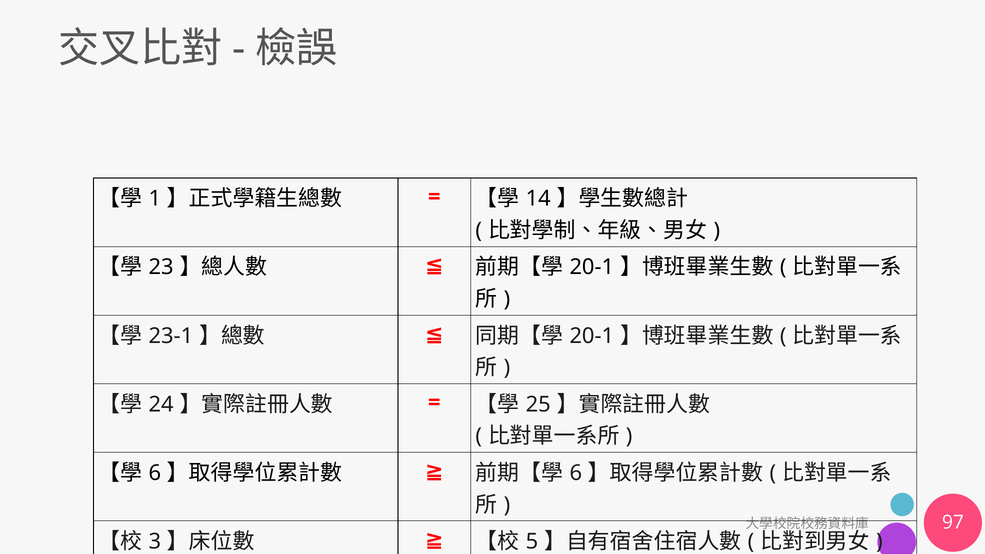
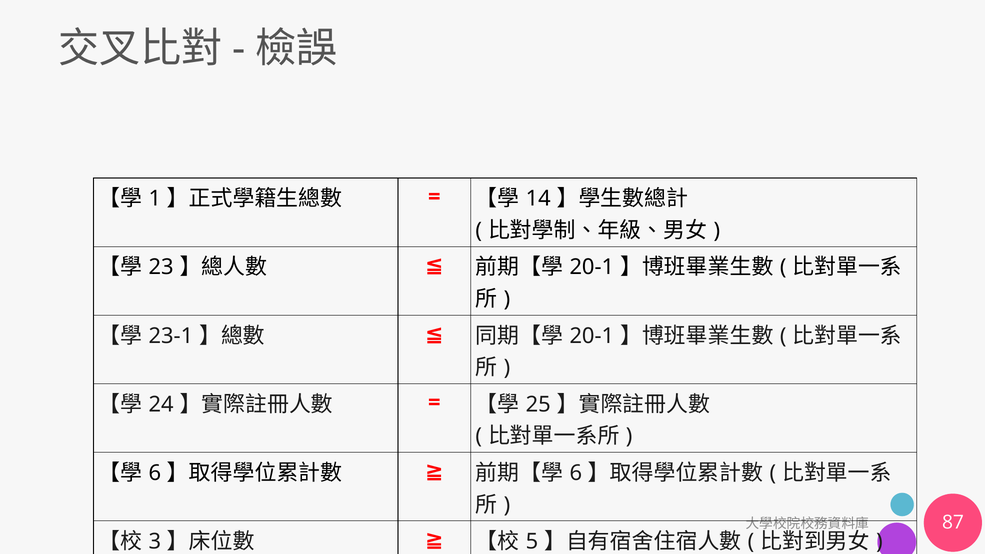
97: 97 -> 87 (953, 523)
